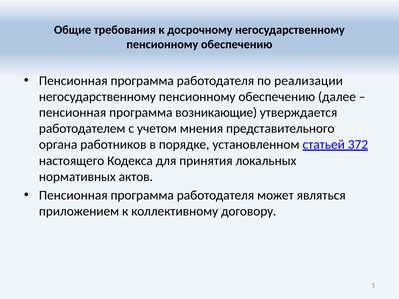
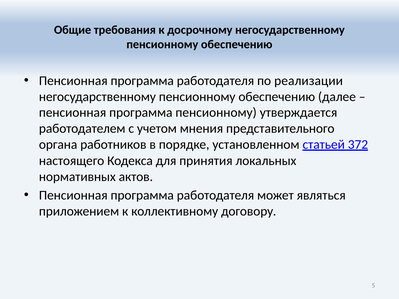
программа возникающие: возникающие -> пенсионному (216, 113)
